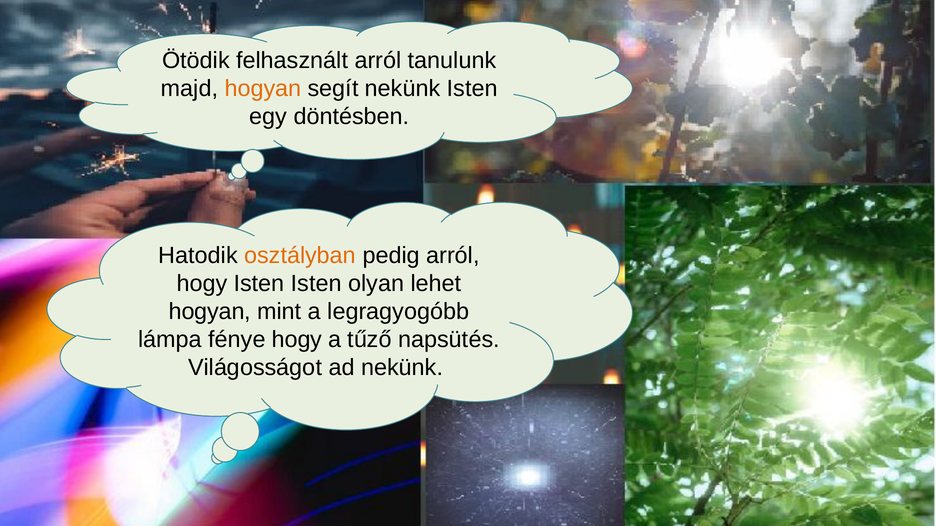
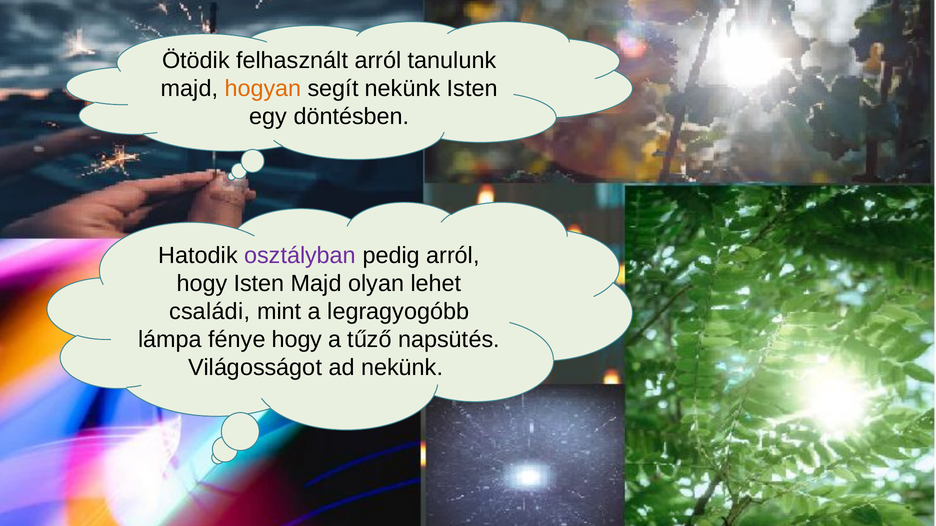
osztályban colour: orange -> purple (300, 256)
Isten Isten: Isten -> Majd (316, 284)
hogyan: hogyan -> családi (210, 312)
